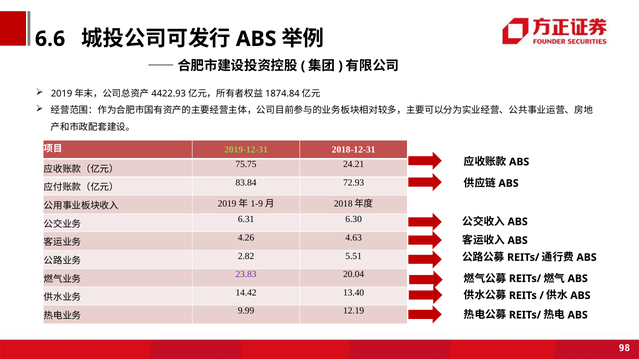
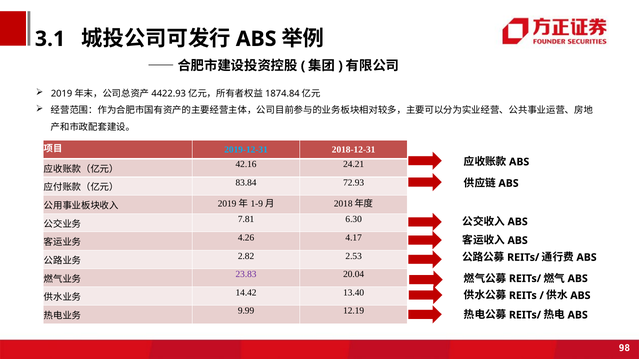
6.6: 6.6 -> 3.1 (50, 39)
2019-12-31 colour: light green -> light blue (246, 150)
75.75: 75.75 -> 42.16 (246, 165)
6.31: 6.31 -> 7.81 (246, 220)
4.63: 4.63 -> 4.17 (354, 238)
5.51: 5.51 -> 2.53 (354, 256)
